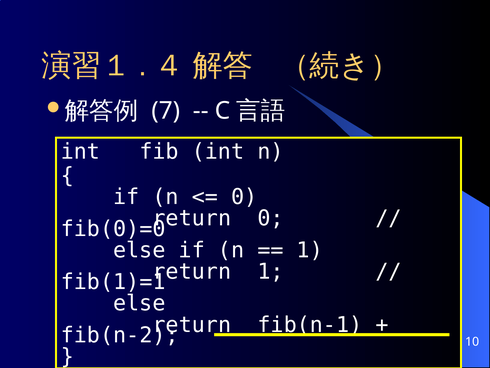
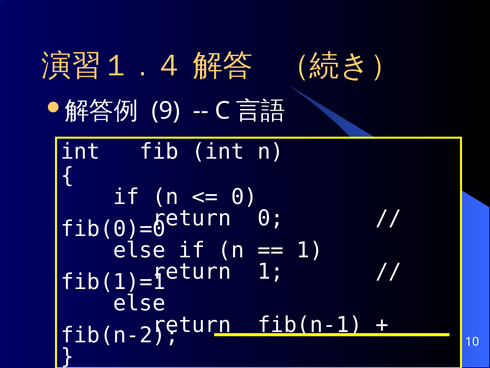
7: 7 -> 9 (166, 111)
